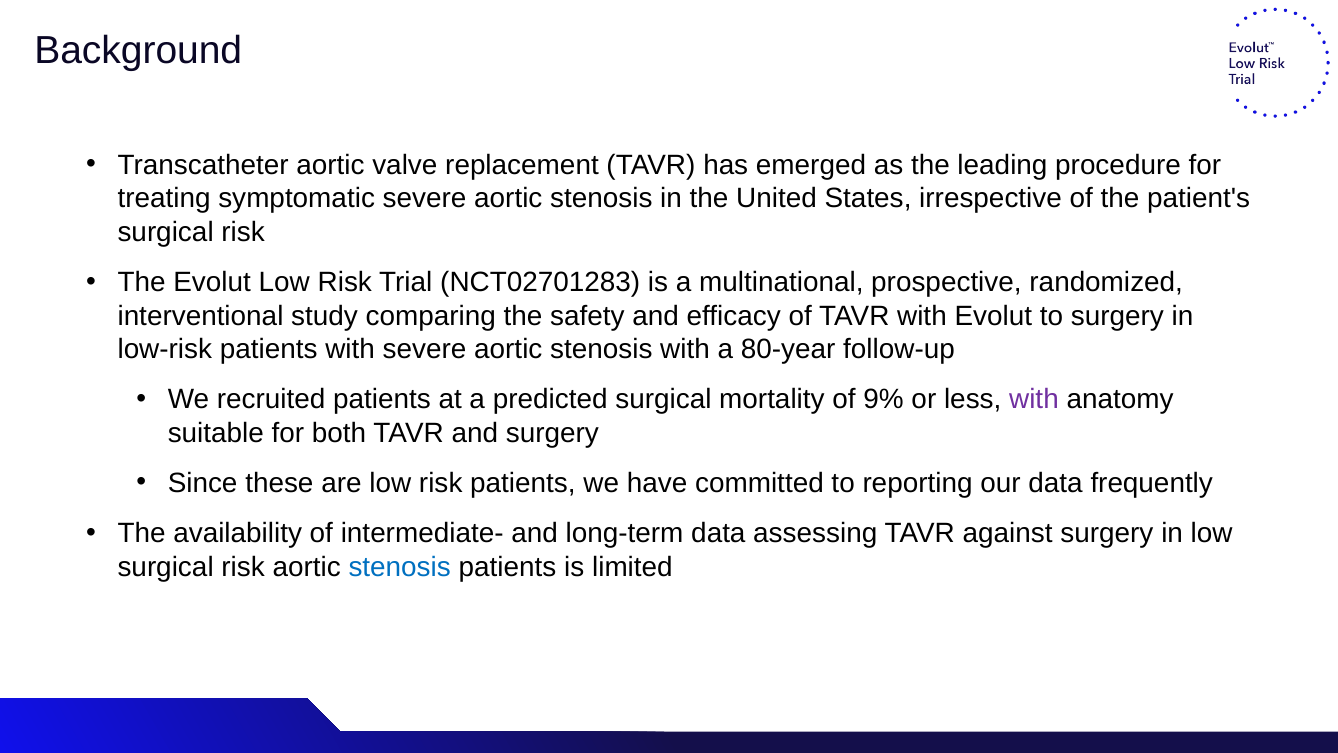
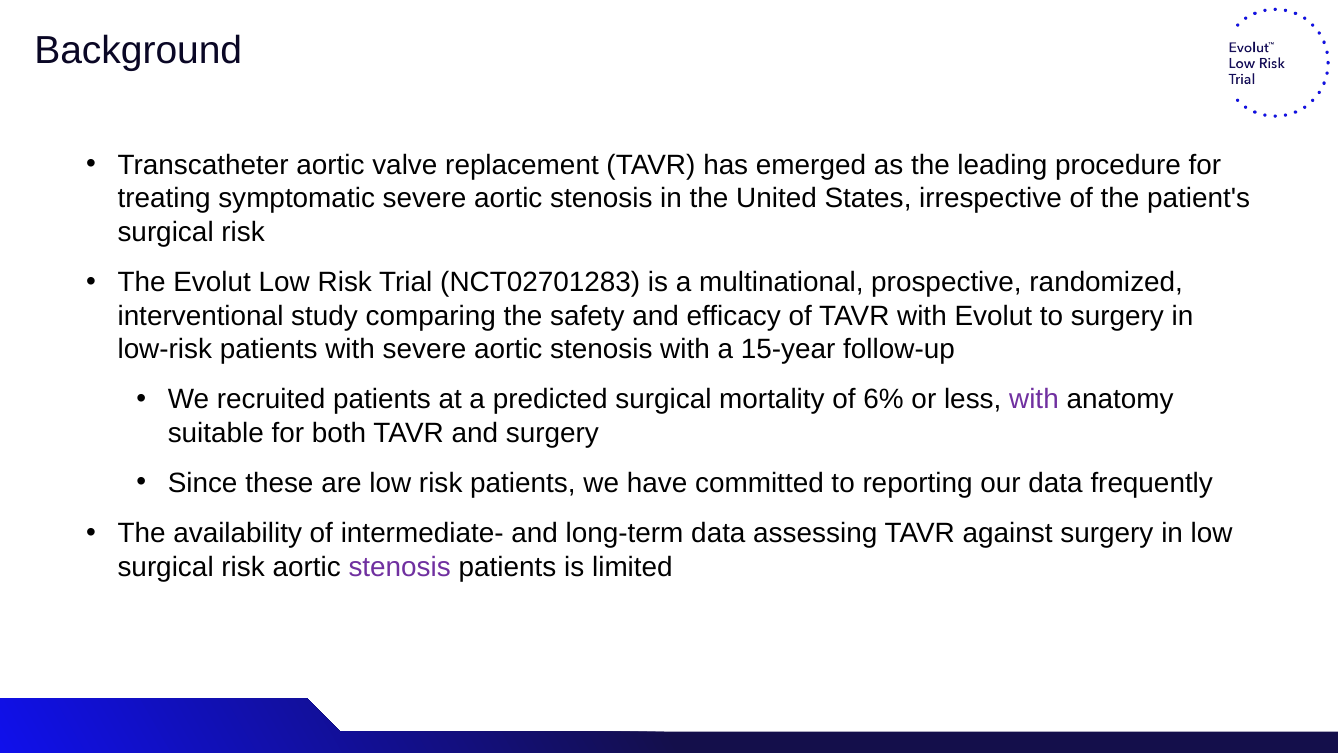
80-year: 80-year -> 15-year (788, 349)
9%: 9% -> 6% (884, 399)
stenosis colour: blue -> purple (400, 567)
